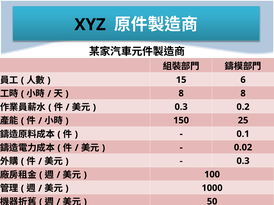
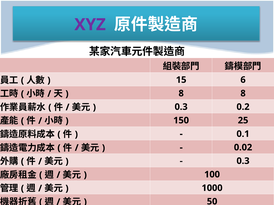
XYZ colour: black -> purple (90, 25)
